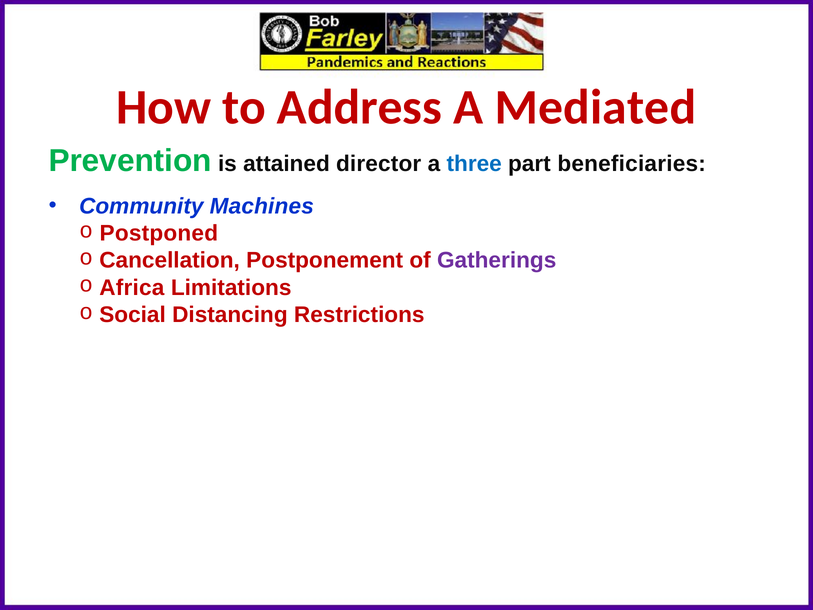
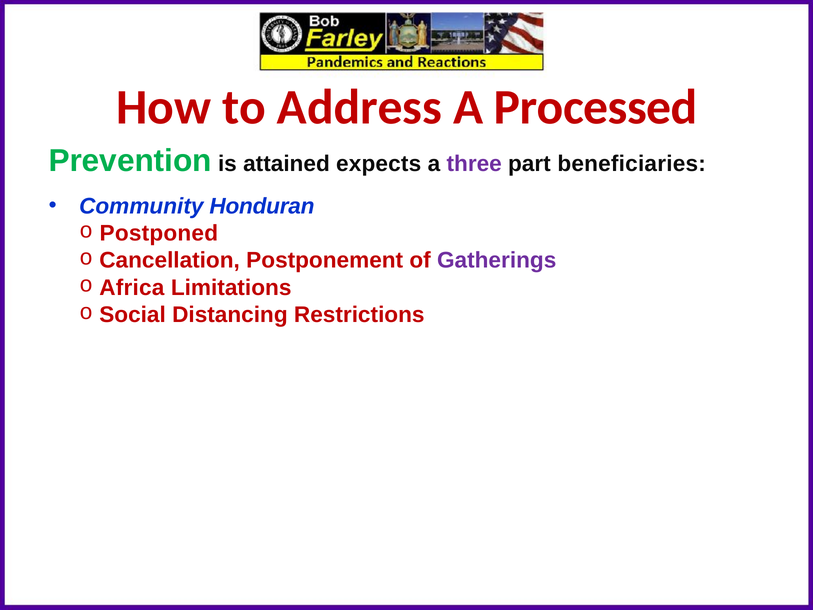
Mediated: Mediated -> Processed (596, 107)
director: director -> expects (379, 164)
three colour: blue -> purple (474, 164)
Machines: Machines -> Honduran (262, 206)
